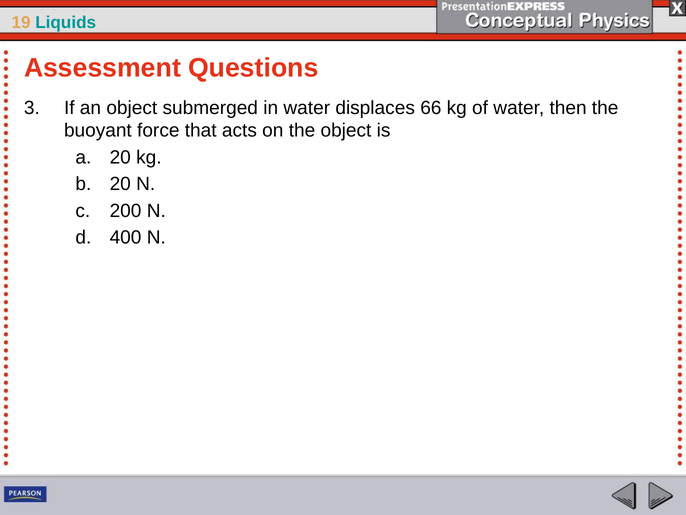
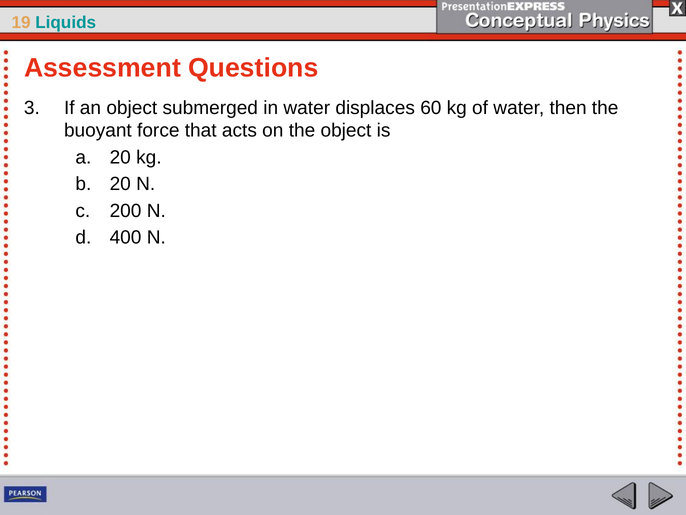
66: 66 -> 60 (431, 108)
